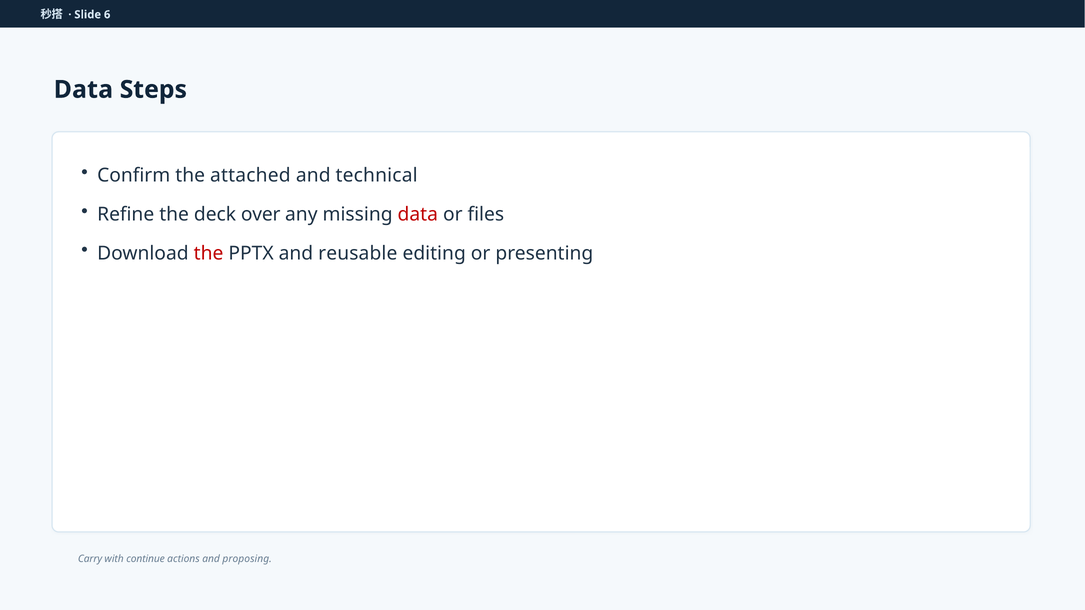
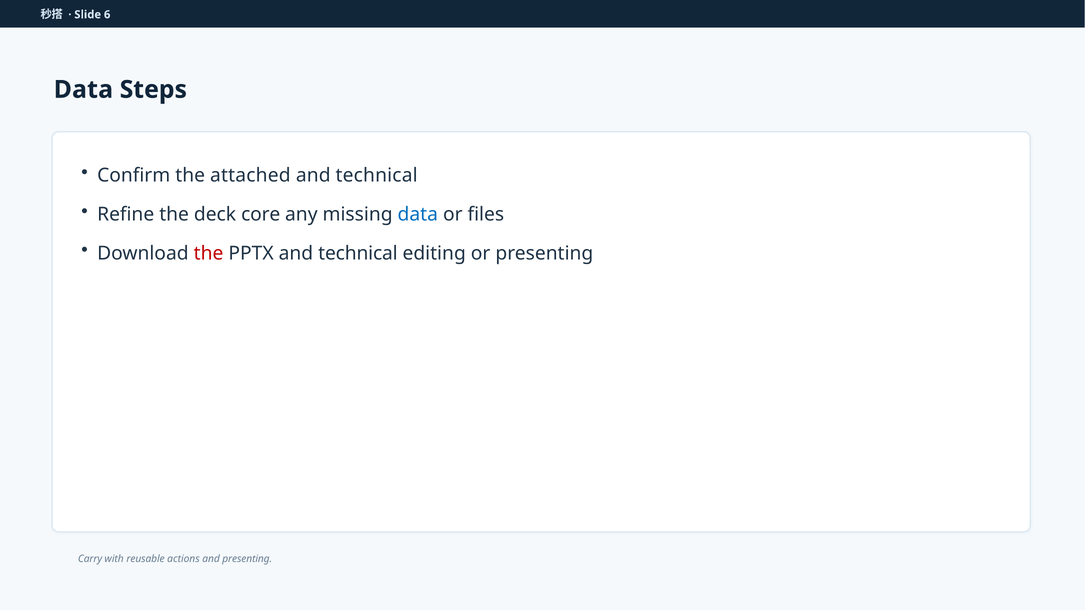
over: over -> core (261, 214)
data colour: red -> blue (418, 214)
PPTX and reusable: reusable -> technical (358, 253)
continue: continue -> reusable (146, 559)
and proposing: proposing -> presenting (247, 559)
